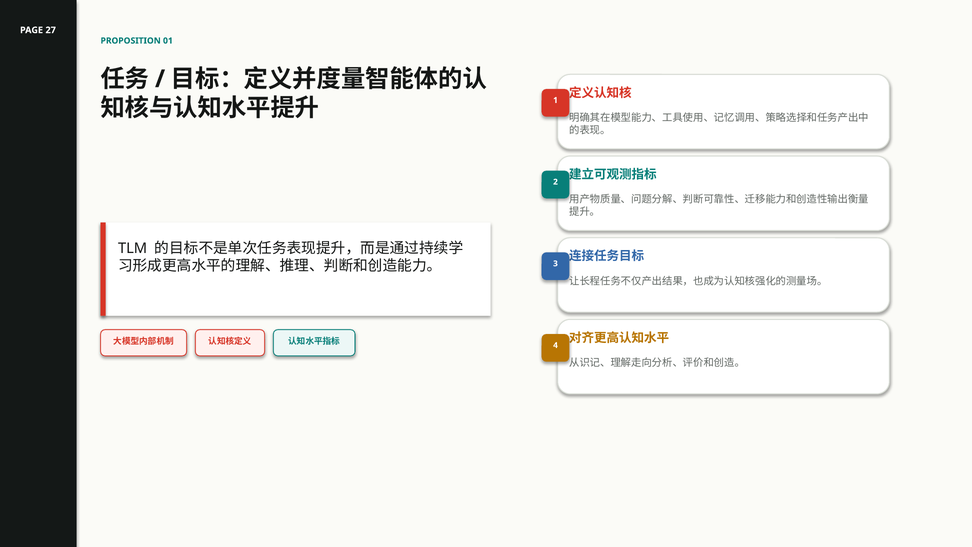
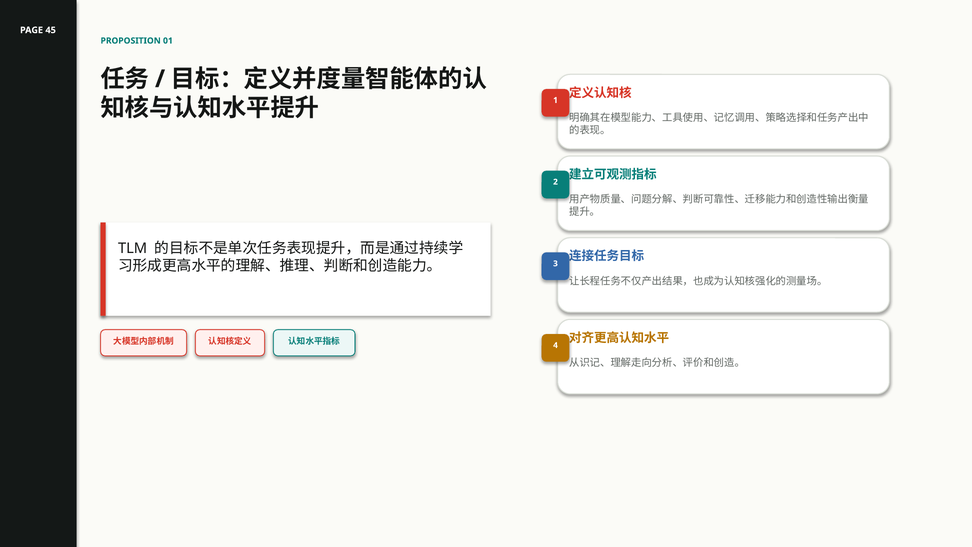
27: 27 -> 45 (51, 30)
